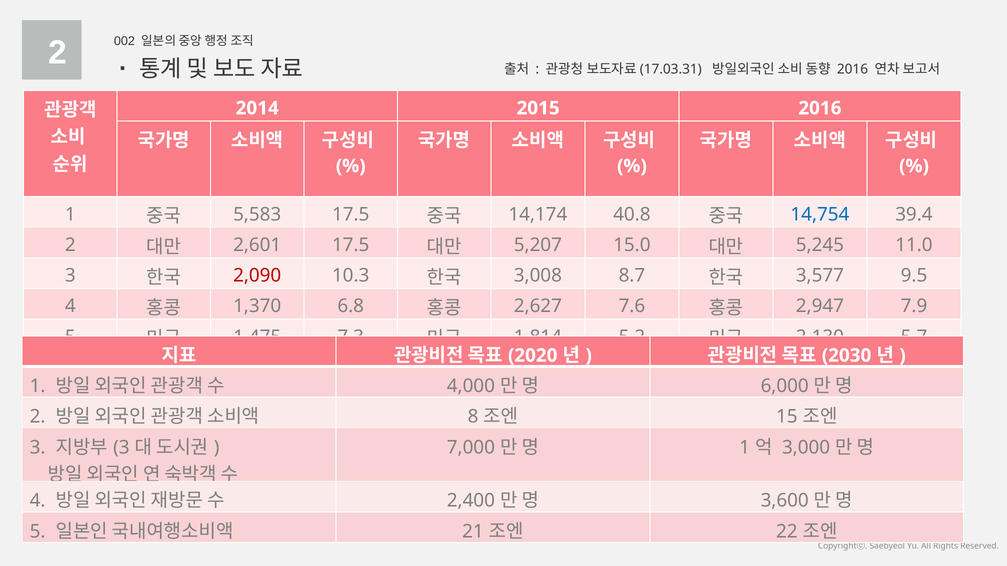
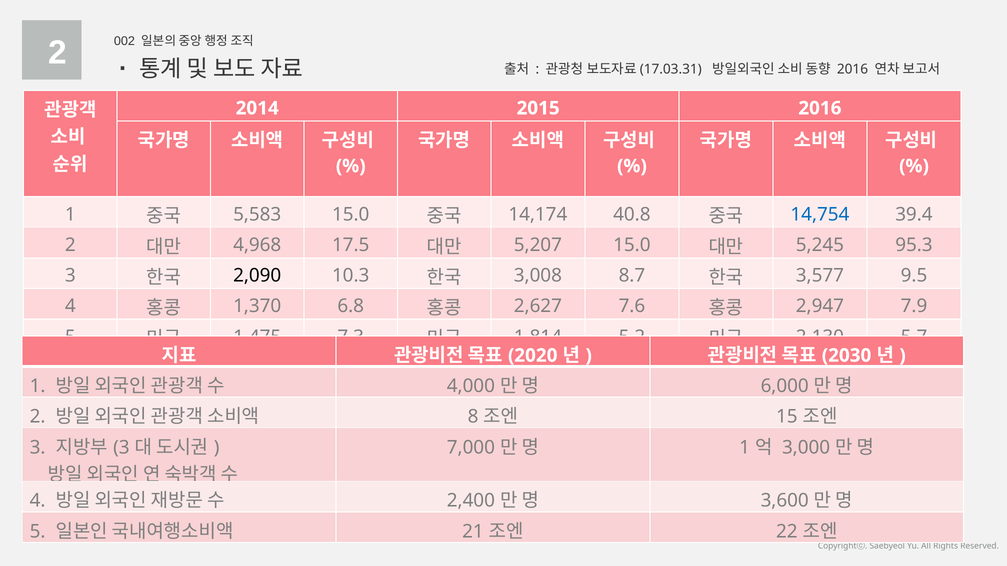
5,583 17.5: 17.5 -> 15.0 (351, 215)
2,601: 2,601 -> 4,968 (257, 245)
11.0: 11.0 -> 95.3 (914, 245)
2,090 colour: red -> black (257, 276)
